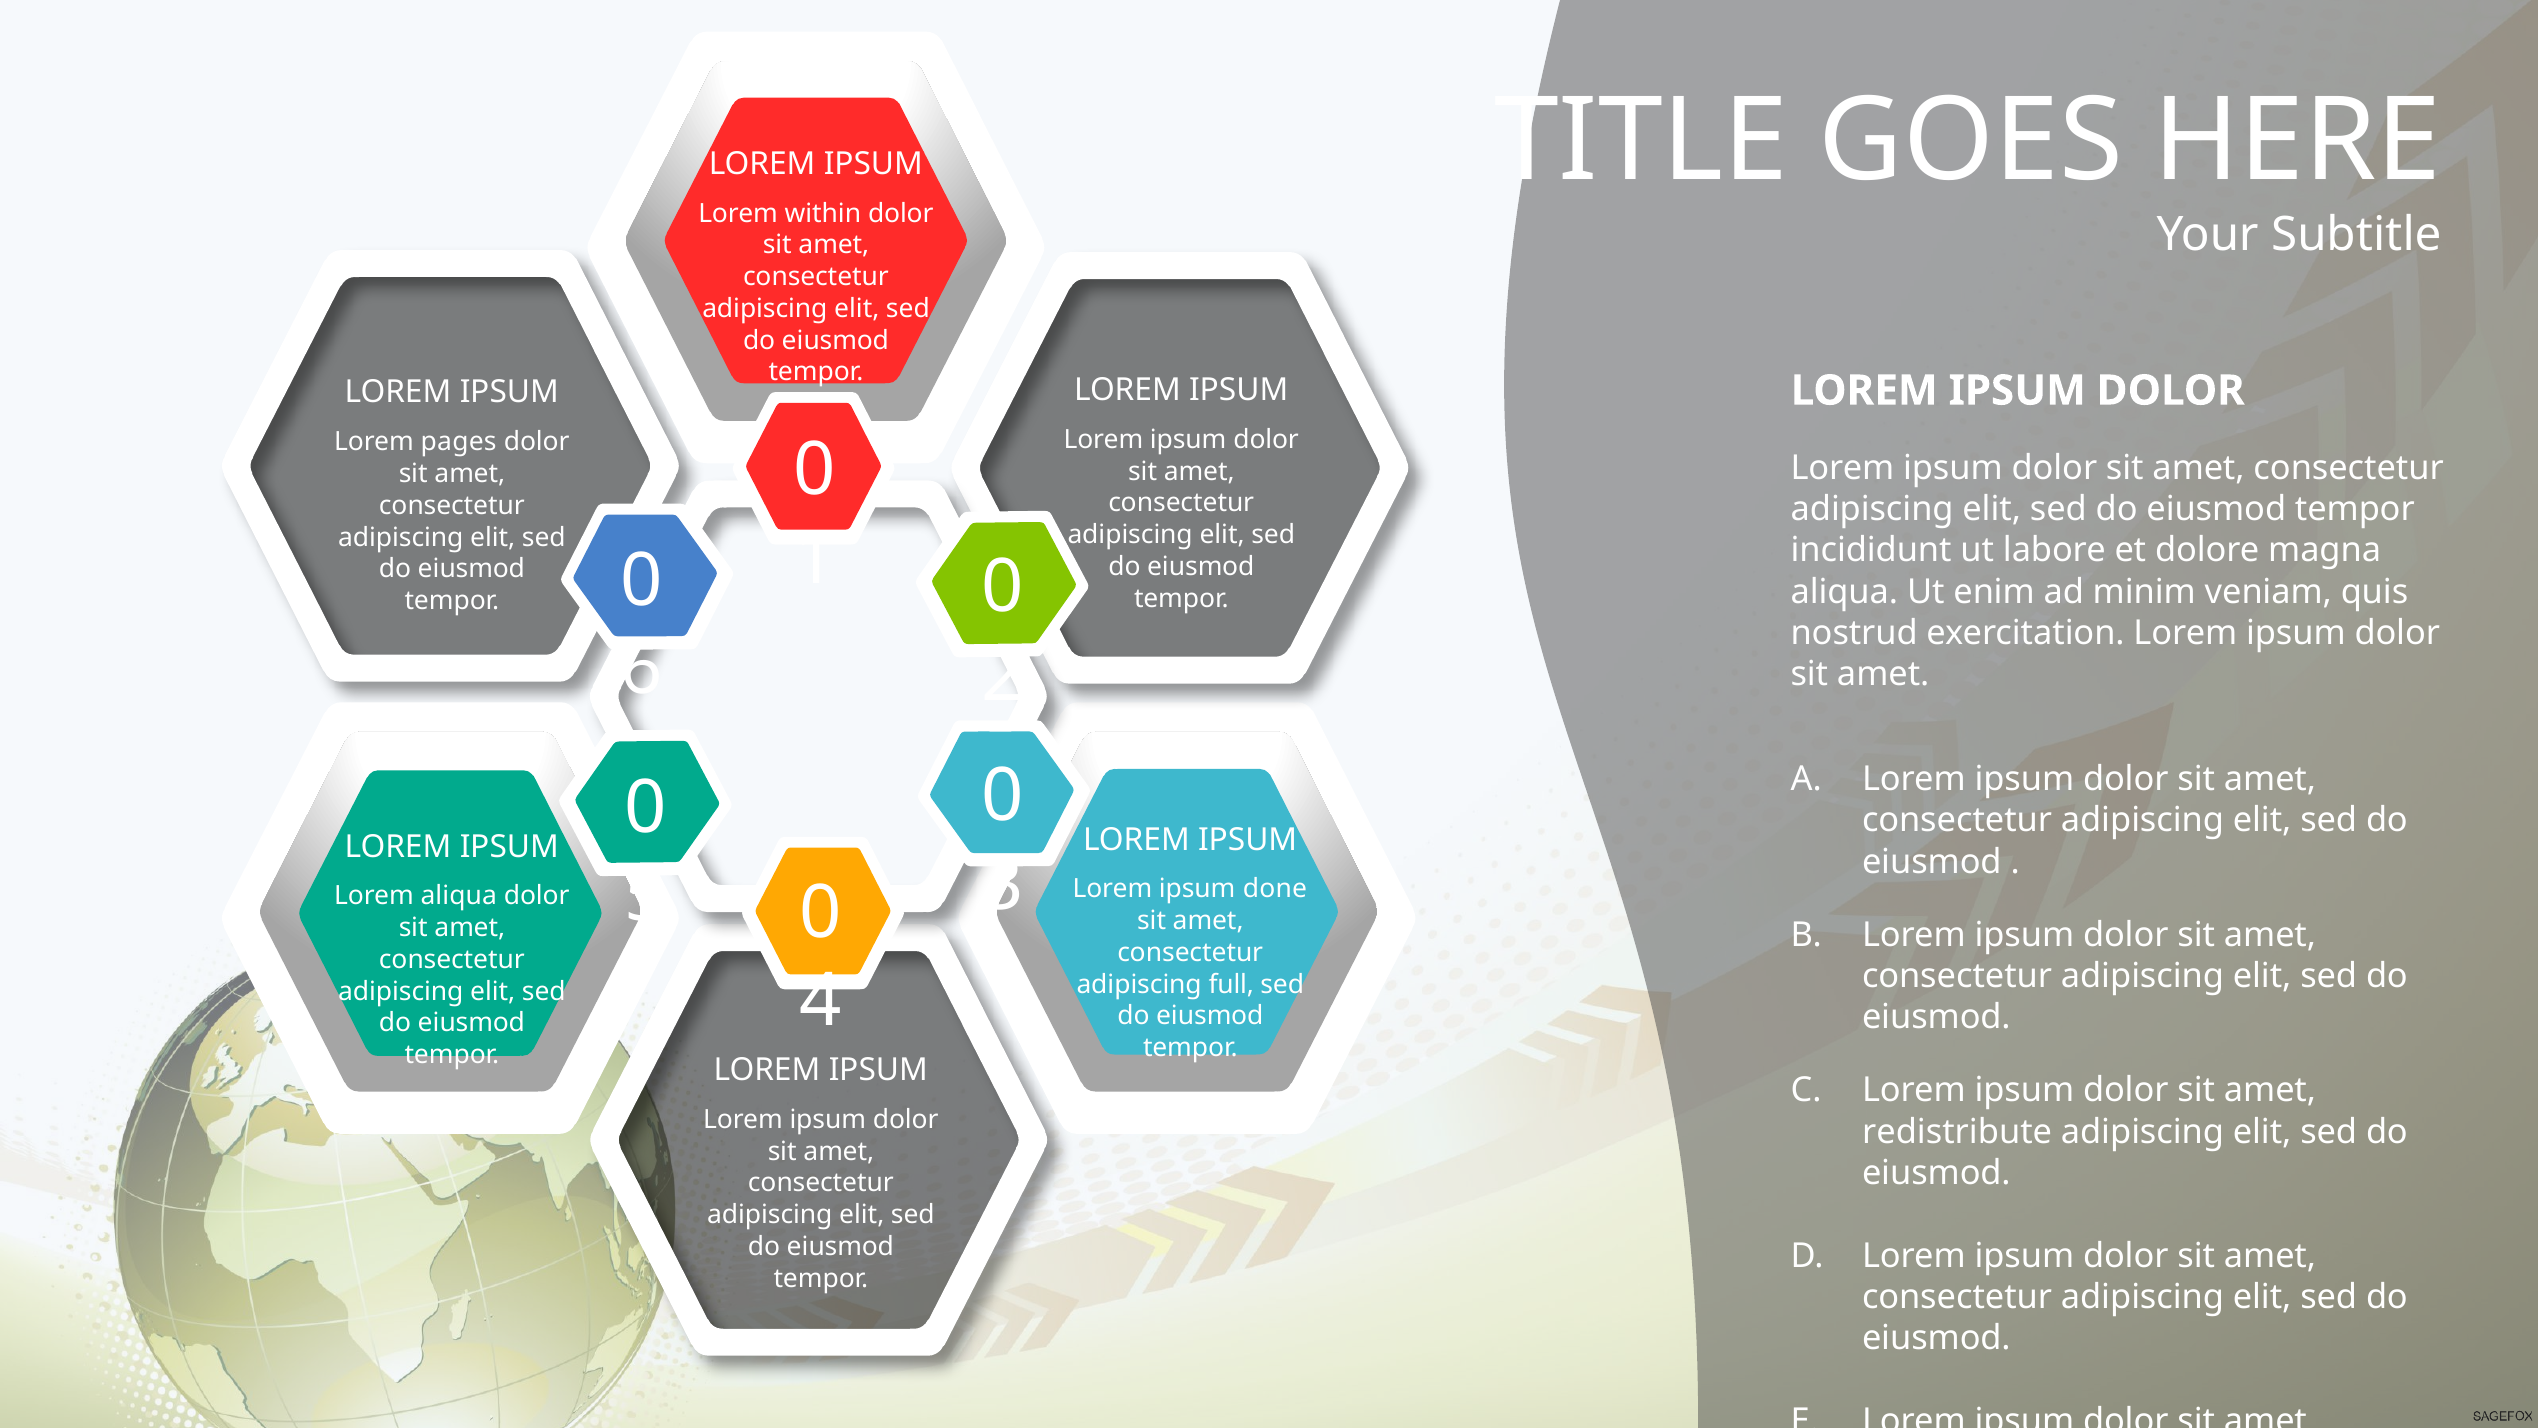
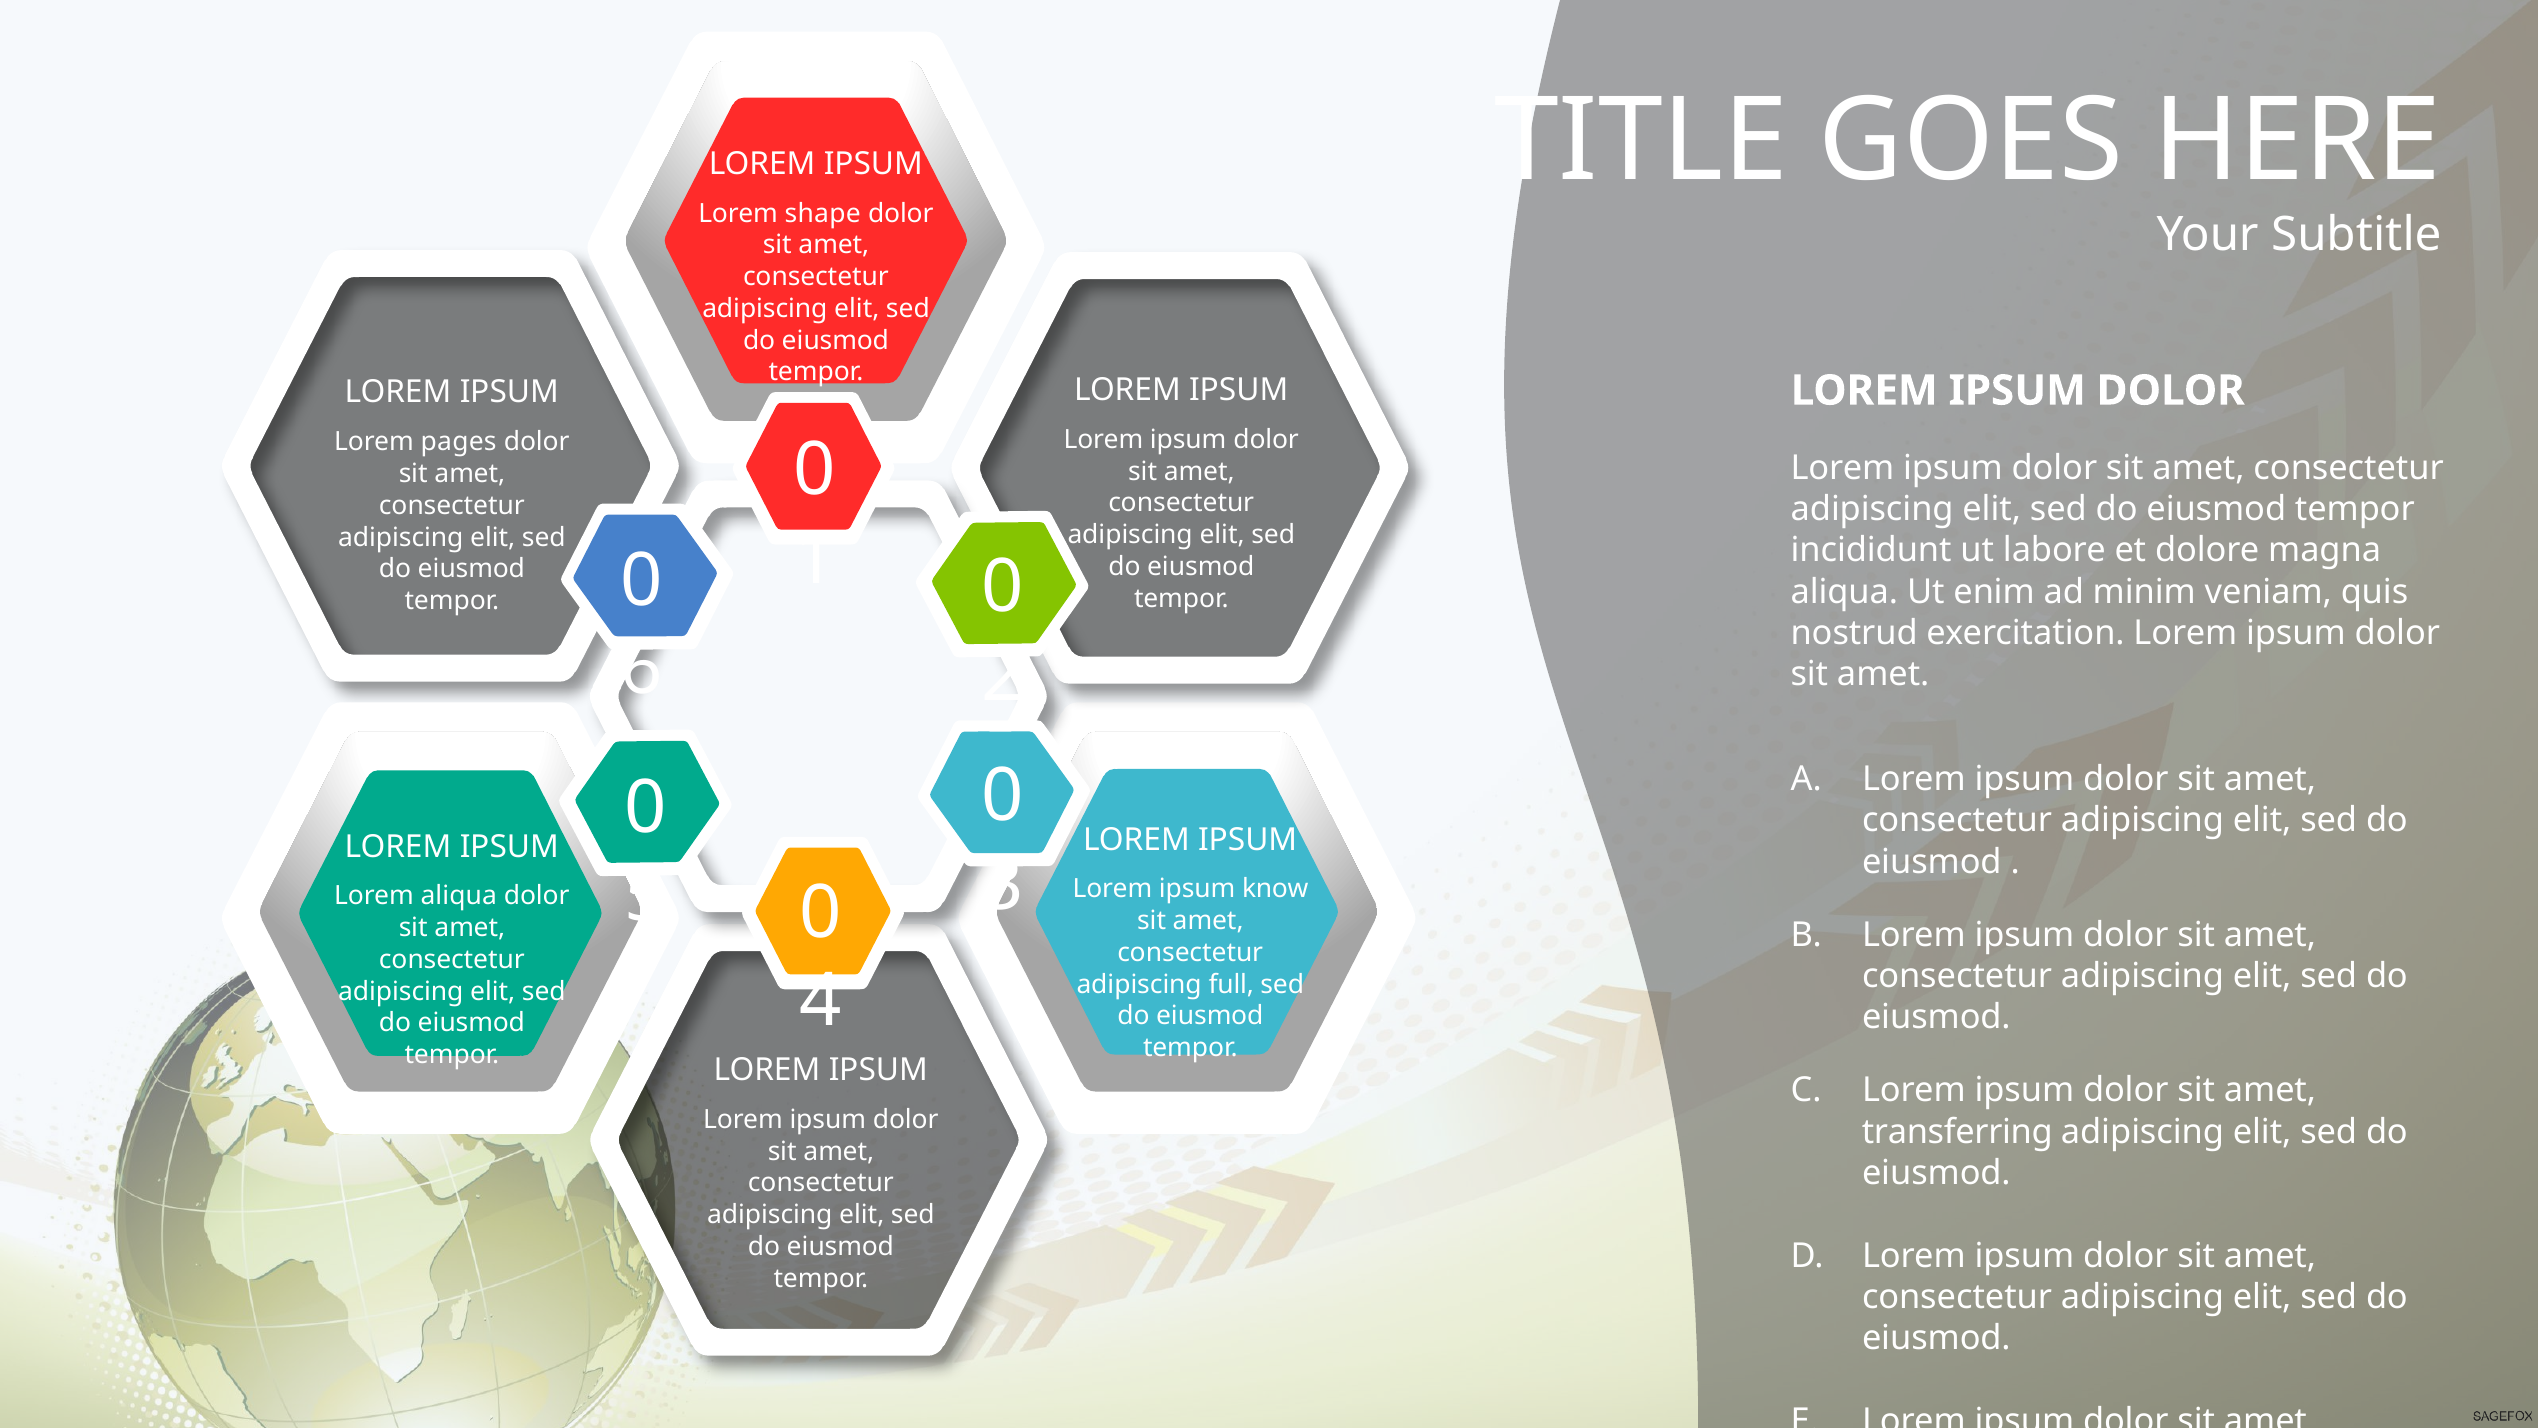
within: within -> shape (823, 213)
done: done -> know (1275, 889)
redistribute: redistribute -> transferring (1957, 1132)
